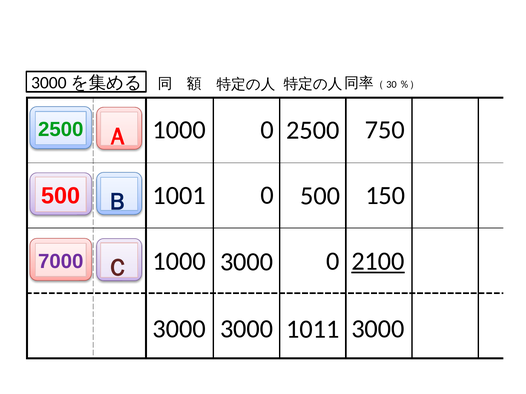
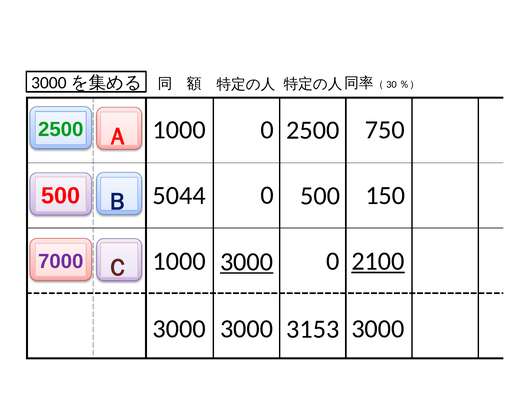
1001: 1001 -> 5044 (179, 196)
3000 underline: none -> present (247, 262)
1011: 1011 -> 3153 (313, 330)
